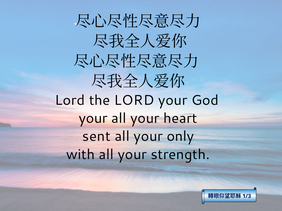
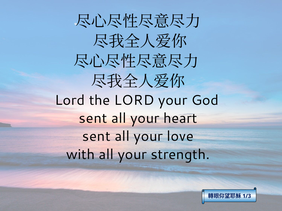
your: your -> sent (93, 119)
only: only -> love (180, 137)
